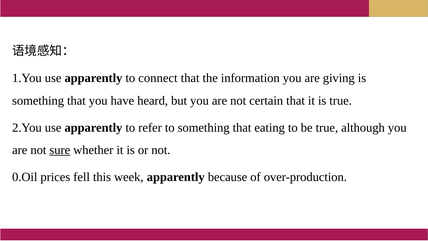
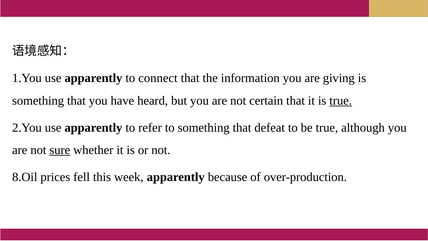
true underline: none -> present (341, 100)
eating: eating -> defeat (270, 127)
0.Oil: 0.Oil -> 8.Oil (25, 177)
